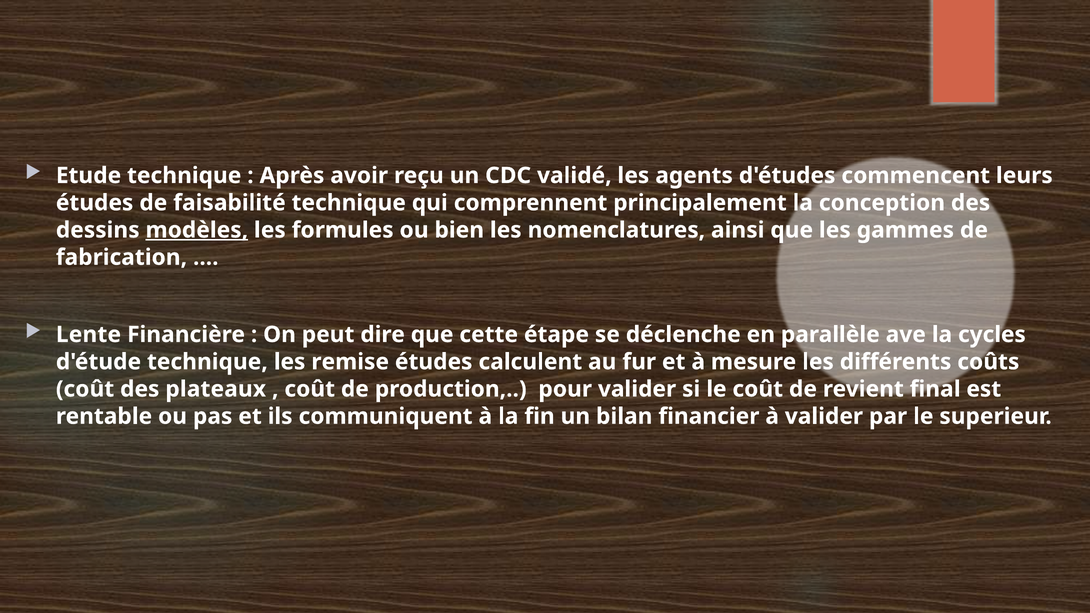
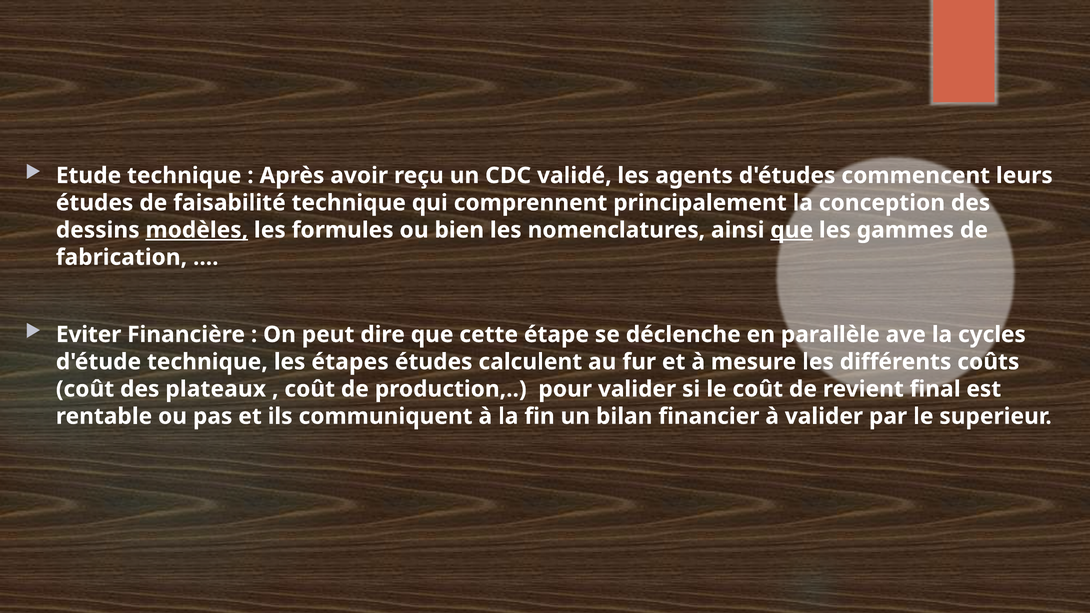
que underline: none -> present (792, 230)
Lente: Lente -> Eviter (89, 335)
remise: remise -> étapes (350, 362)
